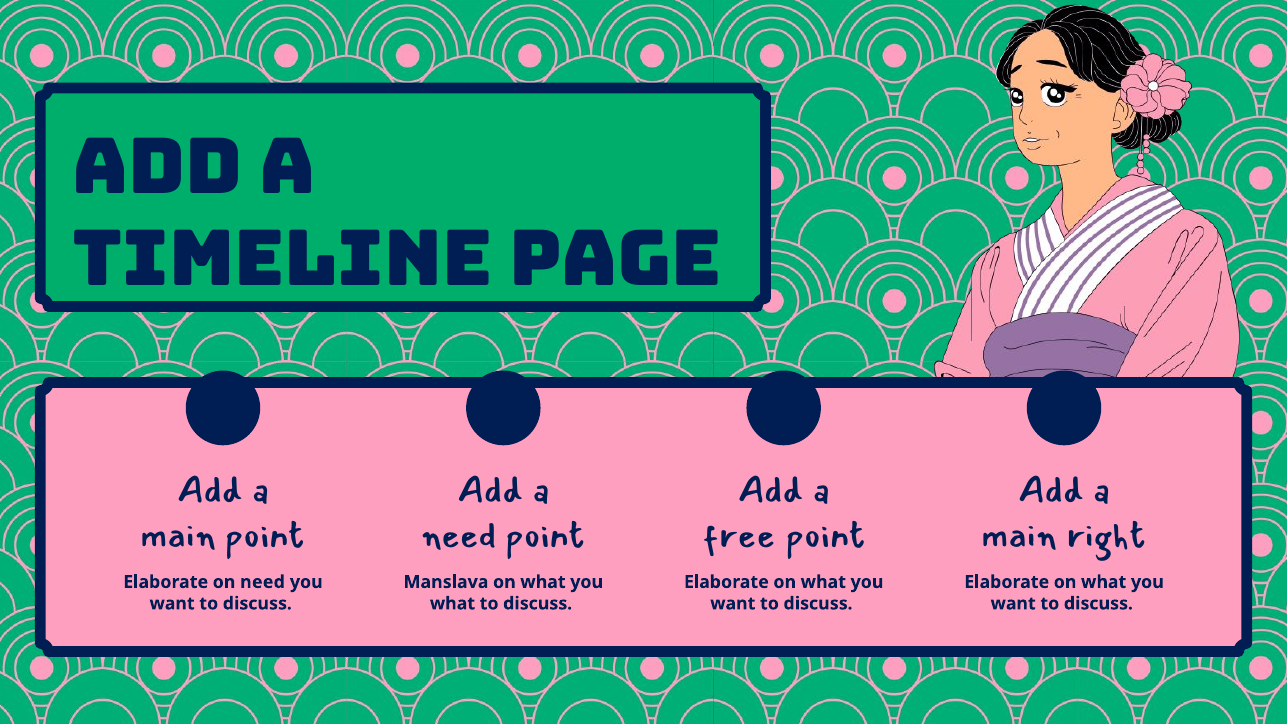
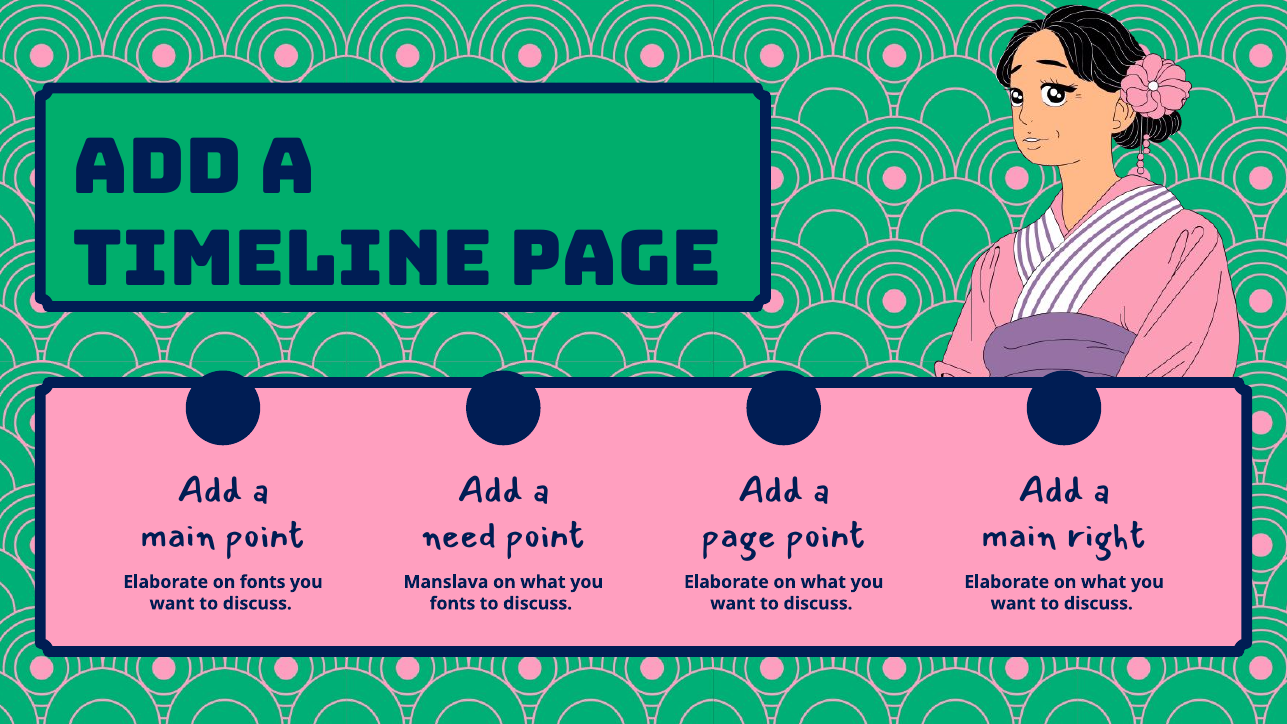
free: free -> page (739, 535)
on need: need -> fonts (263, 582)
what: what -> fonts (453, 603)
